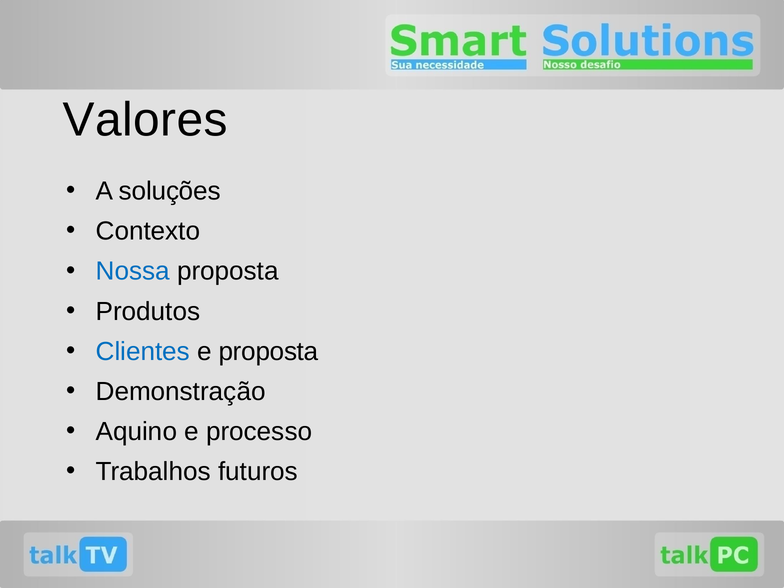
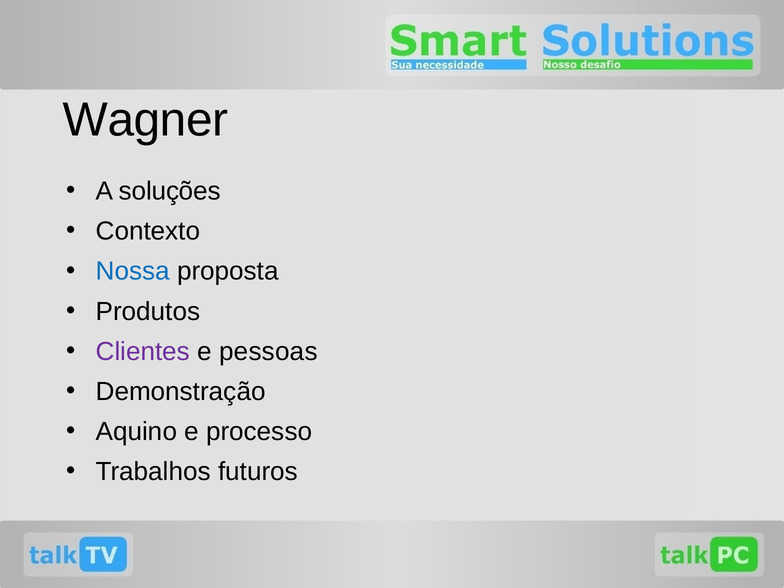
Valores: Valores -> Wagner (146, 120)
Clientes colour: blue -> purple (143, 351)
e proposta: proposta -> pessoas (268, 351)
